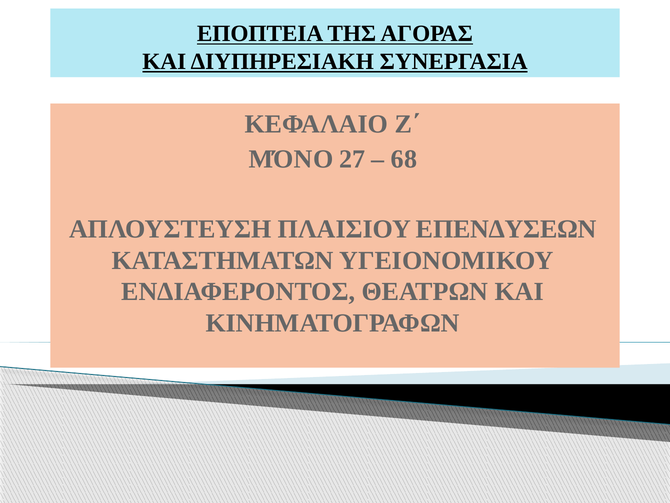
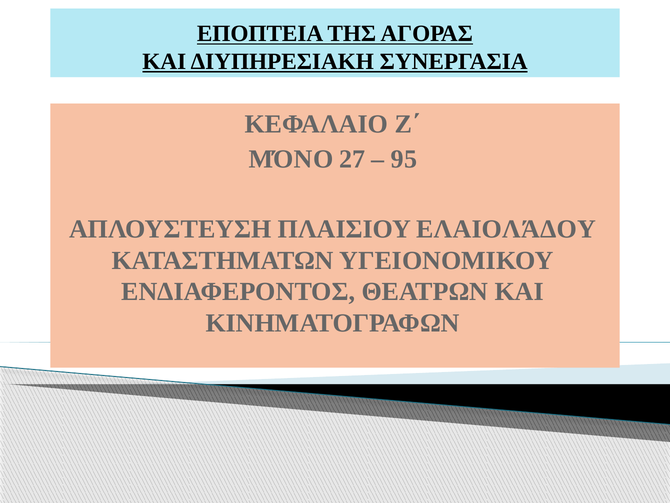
68: 68 -> 95 (404, 159)
ΕΠΕΝΔΥΣΕΩΝ: ΕΠΕΝΔΥΣΕΩΝ -> ΕΛΑΙΟΛΆΔΟΥ (506, 229)
